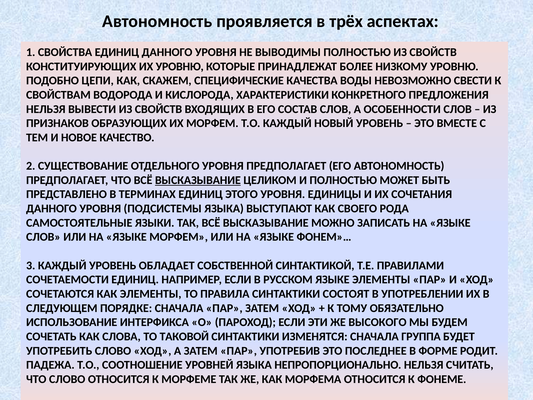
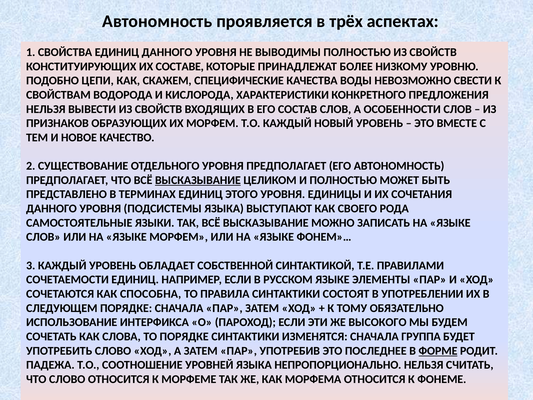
ИХ УРОВНЮ: УРОВНЮ -> СОСТАВЕ (180, 66)
КАК ЭЛЕМЕНТЫ: ЭЛЕМЕНТЫ -> СПОСОБНА (151, 294)
ТО ТАКОВОЙ: ТАКОВОЙ -> ПОРЯДКЕ (184, 336)
ФОРМЕ underline: none -> present (438, 351)
